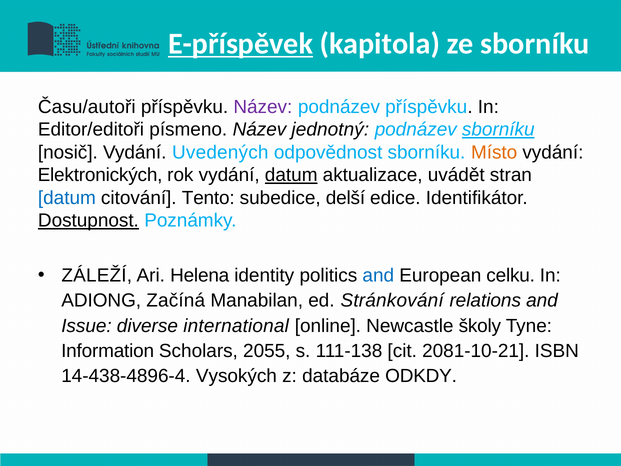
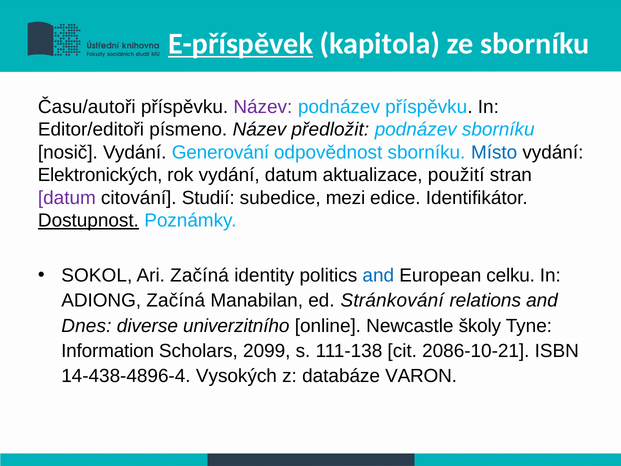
jednotný: jednotný -> předložit (330, 130)
sborníku underline: present -> none (498, 130)
Uvedených: Uvedených -> Generování (220, 152)
Místo colour: orange -> blue (494, 152)
datum underline: present -> none (291, 175)
uvádět: uvádět -> použití (456, 175)
datum colour: blue -> purple (67, 198)
Tento: Tento -> Studií (208, 198)
delší: delší -> mezi (345, 198)
ZÁLEŽÍ: ZÁLEŽÍ -> SOKOL (97, 276)
Ari Helena: Helena -> Začíná (200, 276)
Issue: Issue -> Dnes (86, 326)
international: international -> univerzitního (236, 326)
2055: 2055 -> 2099 (267, 351)
2081-10-21: 2081-10-21 -> 2086-10-21 (476, 351)
ODKDY: ODKDY -> VARON (421, 376)
